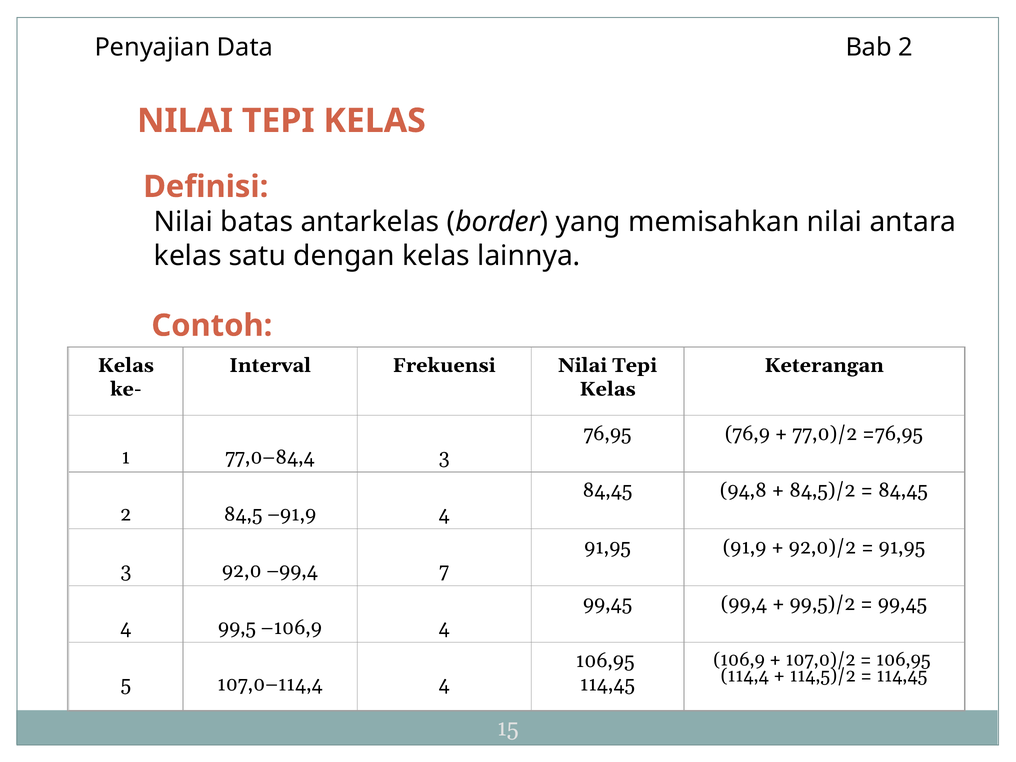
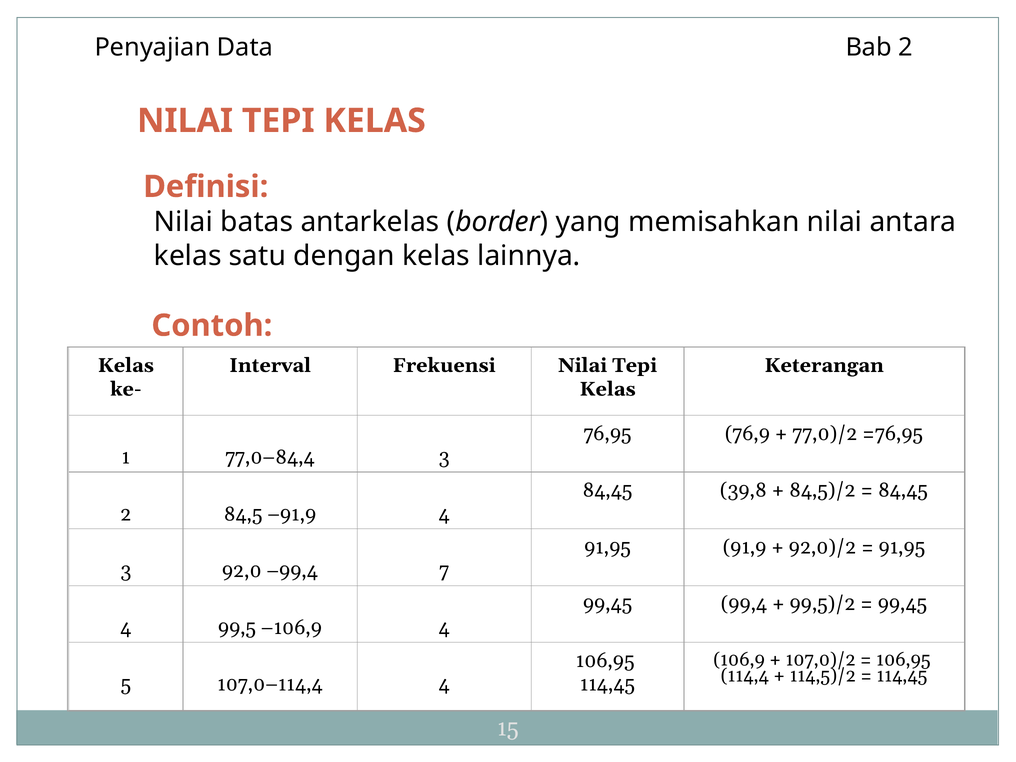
94,8: 94,8 -> 39,8 (743, 490)
